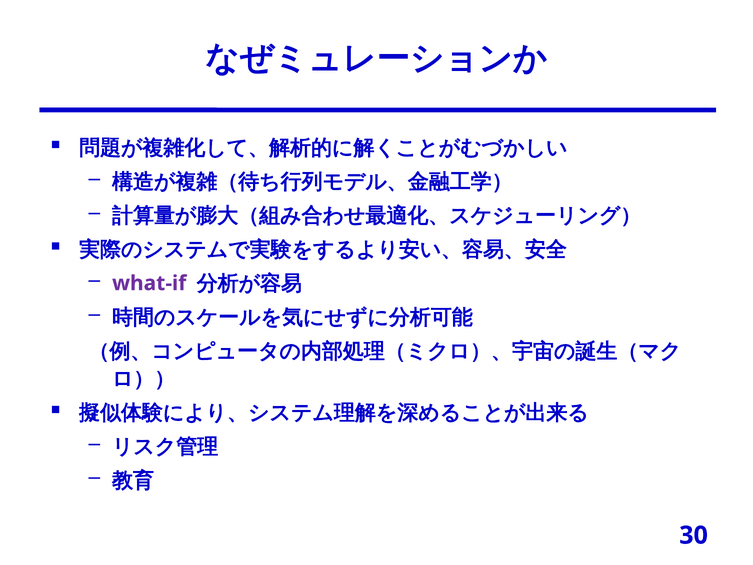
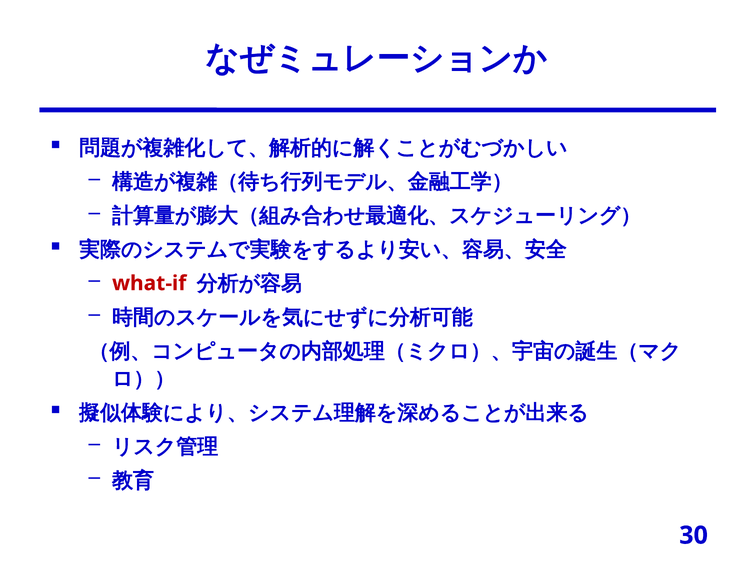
what-if colour: purple -> red (149, 283)
